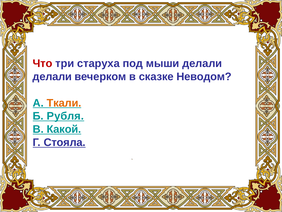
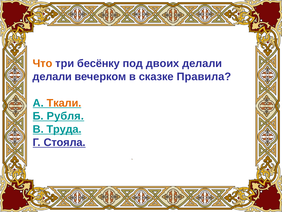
Что colour: red -> orange (43, 63)
старуха: старуха -> бесёнку (99, 63)
мыши: мыши -> двоих (163, 63)
Неводом: Неводом -> Правила (204, 76)
Какой: Какой -> Труда (64, 129)
